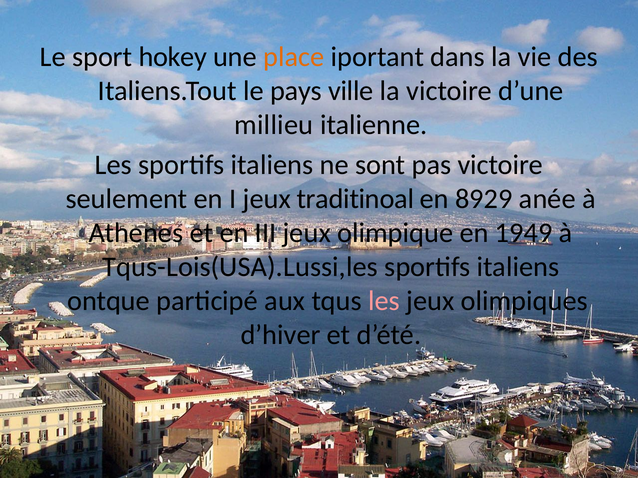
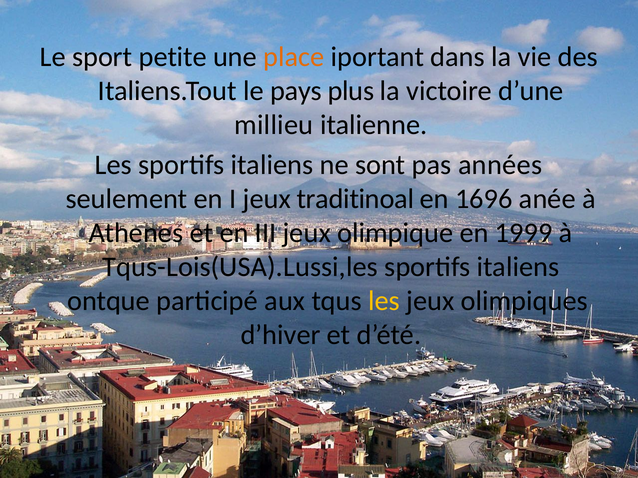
hokey: hokey -> petite (173, 57)
ville: ville -> plus (351, 91)
pas victoire: victoire -> années (500, 165)
8929: 8929 -> 1696 (484, 199)
1949: 1949 -> 1999 (524, 233)
les colour: pink -> yellow (384, 301)
